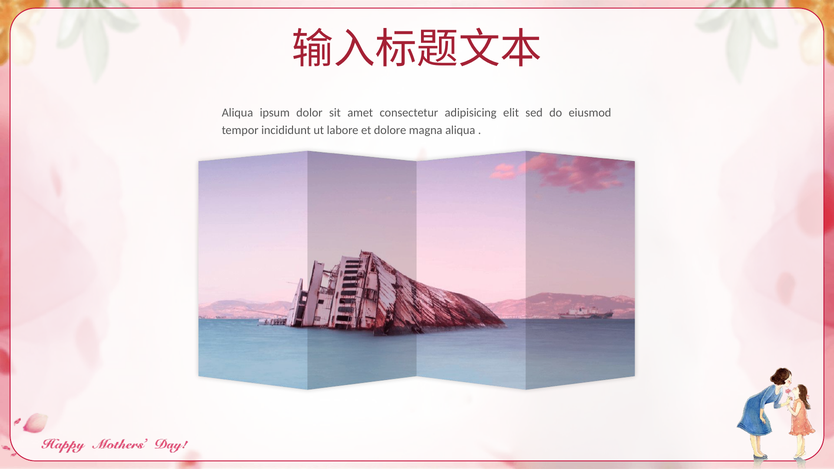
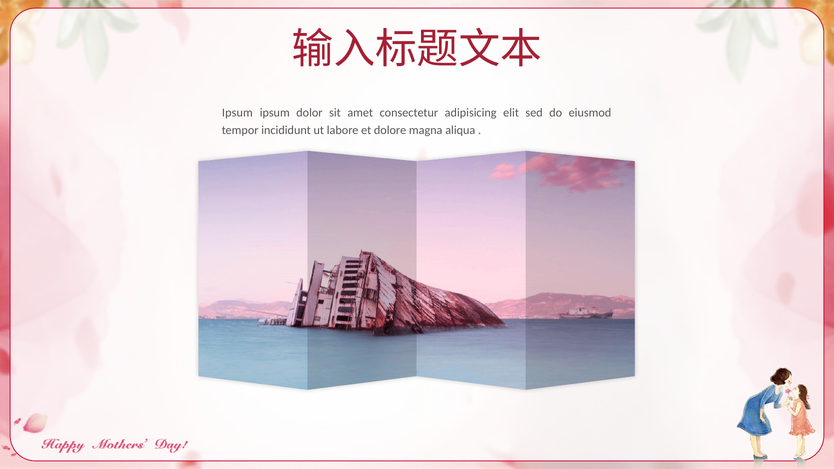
Aliqua: Aliqua -> Ipsum (237, 113)
